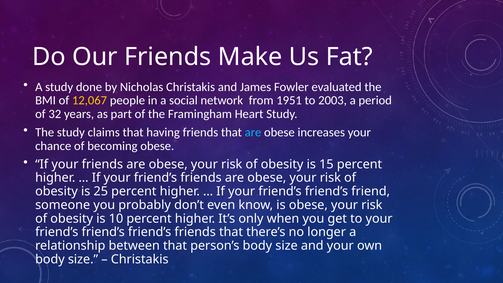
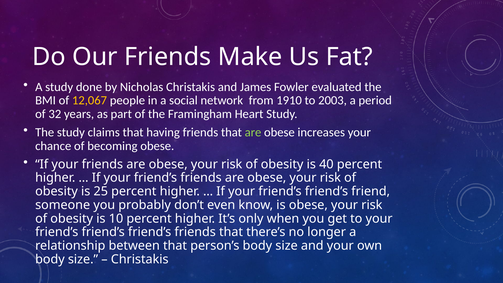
1951: 1951 -> 1910 (289, 100)
are colour: light blue -> light green (253, 132)
15: 15 -> 40 (326, 164)
